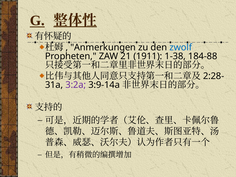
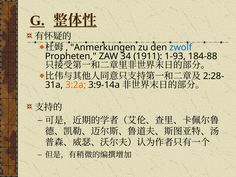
21: 21 -> 34 (126, 56)
1-38: 1-38 -> 1-93 (175, 56)
3:2a colour: purple -> orange (76, 85)
